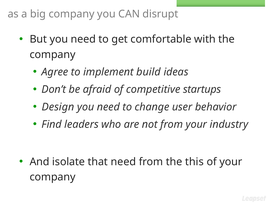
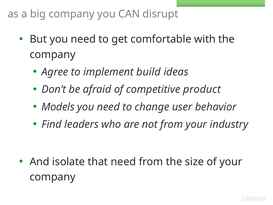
startups: startups -> product (202, 89)
Design: Design -> Models (58, 107)
this: this -> size (194, 162)
